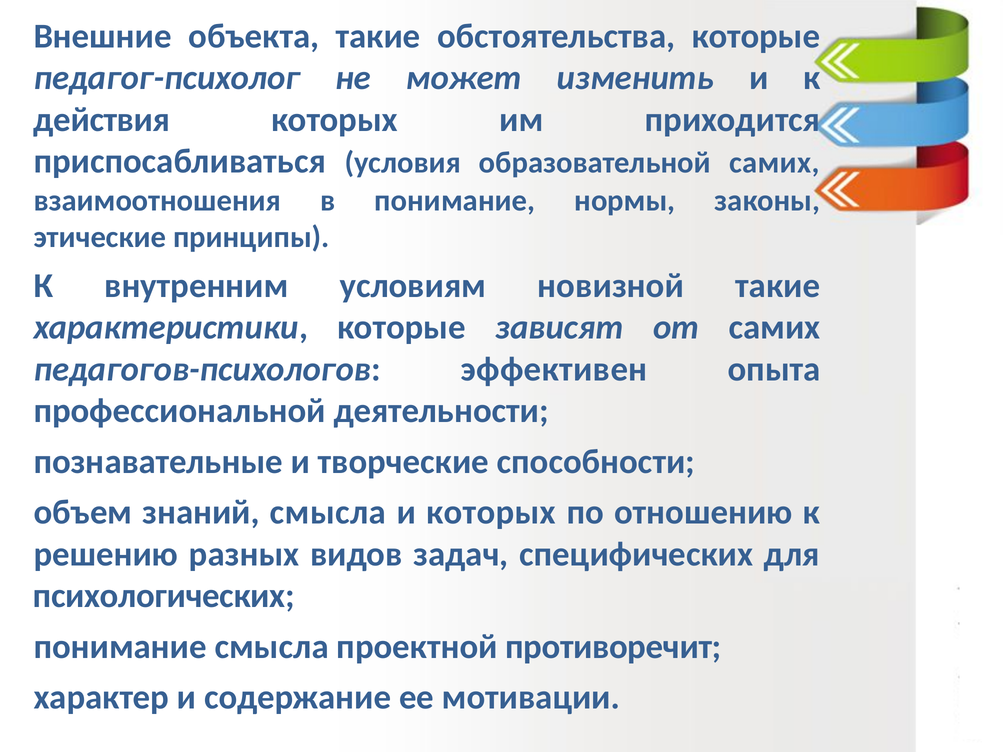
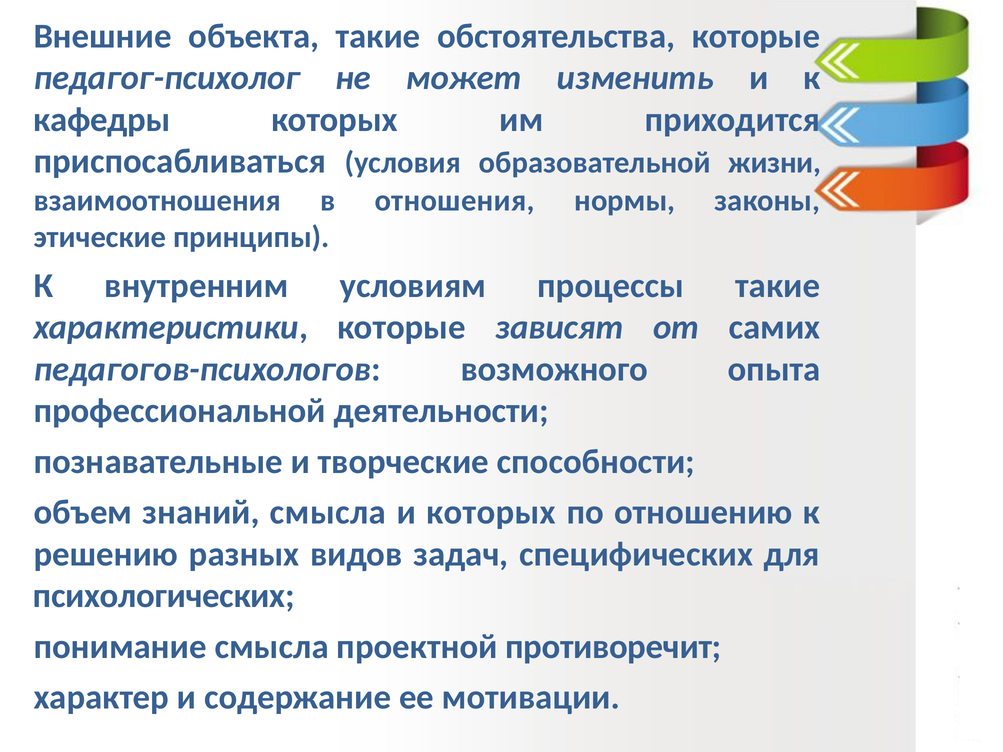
действия: действия -> кафедры (102, 120)
образовательной самих: самих -> жизни (775, 163)
в понимание: понимание -> отношения (455, 200)
новизной: новизной -> процессы (611, 286)
эффективен: эффективен -> возможного (554, 369)
